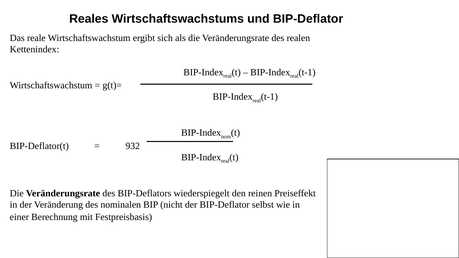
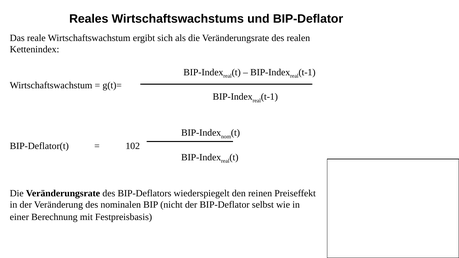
932: 932 -> 102 (133, 146)
